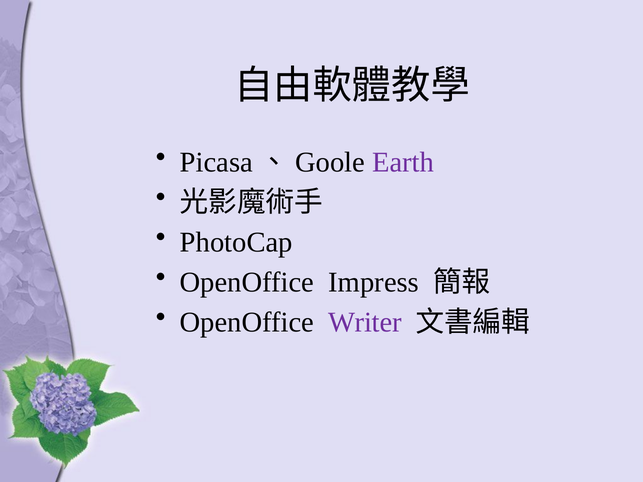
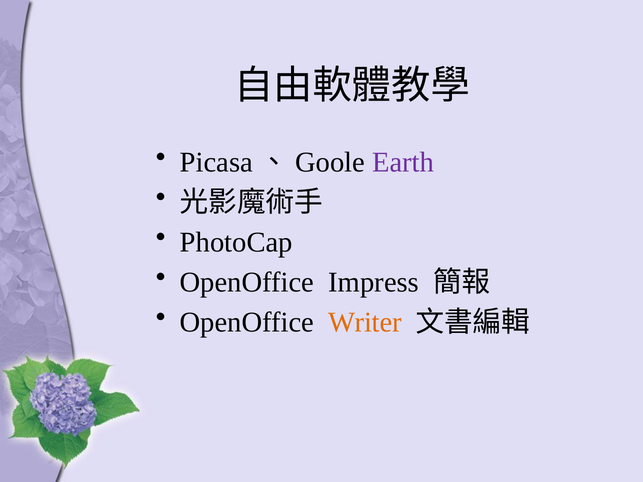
Writer colour: purple -> orange (365, 322)
